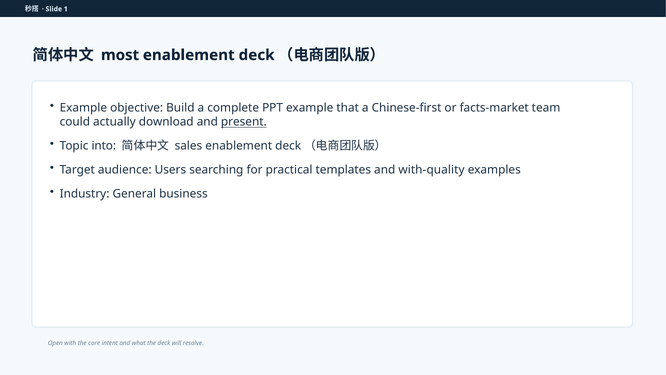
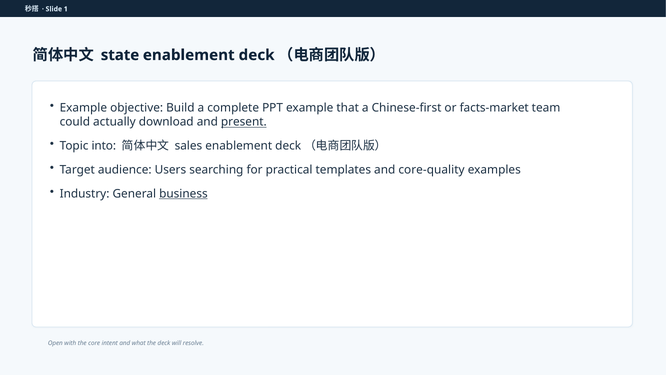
most: most -> state (120, 55)
with-quality: with-quality -> core-quality (431, 170)
business underline: none -> present (183, 194)
